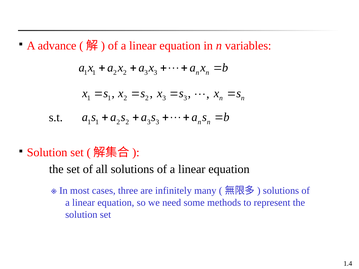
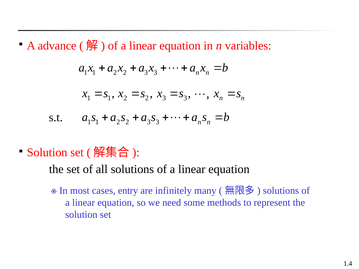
three: three -> entry (128, 191)
